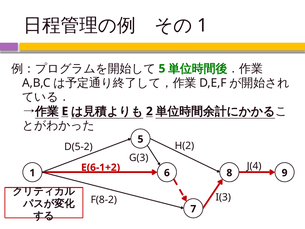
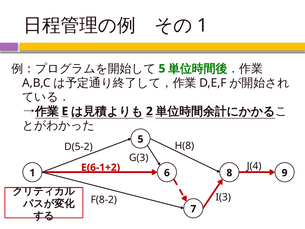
H(2: H(2 -> H(8 (184, 146)
